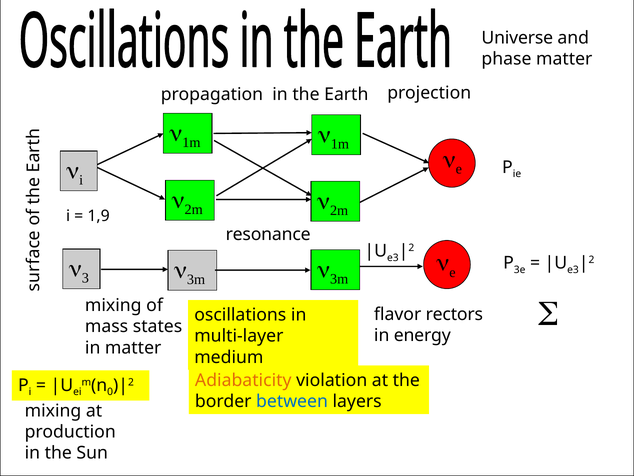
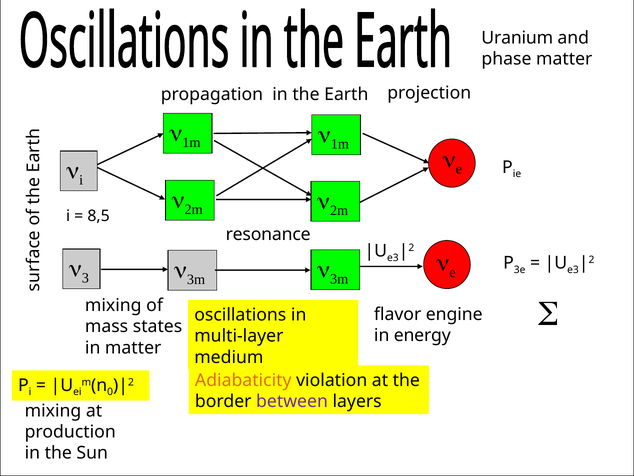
Universe: Universe -> Uranium (517, 38)
1,9: 1,9 -> 8,5 (99, 216)
rectors: rectors -> engine (454, 314)
between colour: blue -> purple (292, 401)
